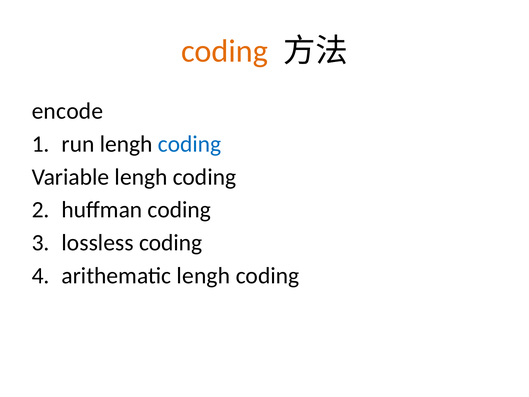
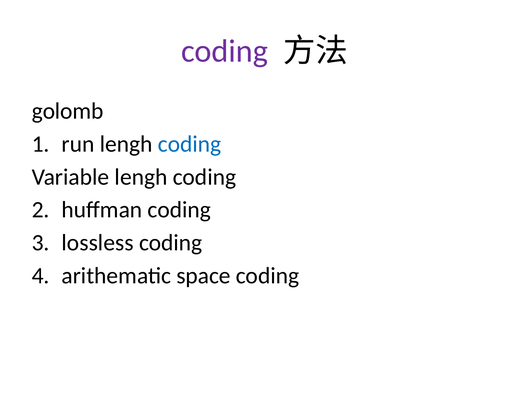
coding colour: orange -> purple (225, 51)
encode: encode -> golomb (68, 111)
arithematic lengh: lengh -> space (204, 276)
